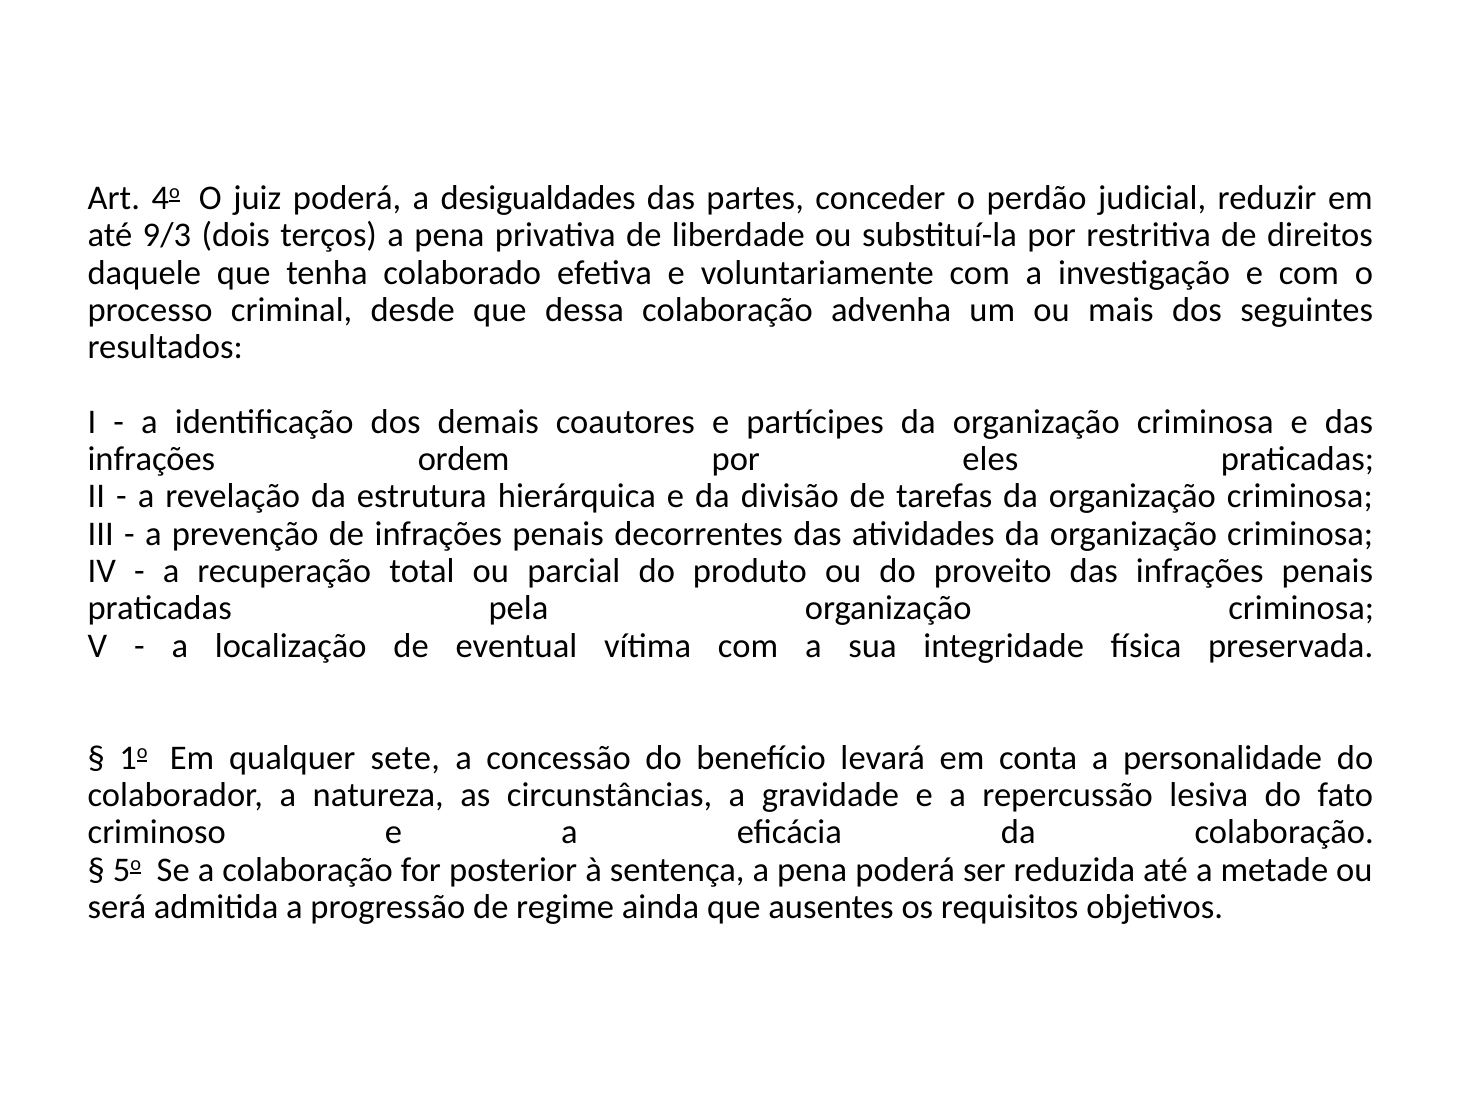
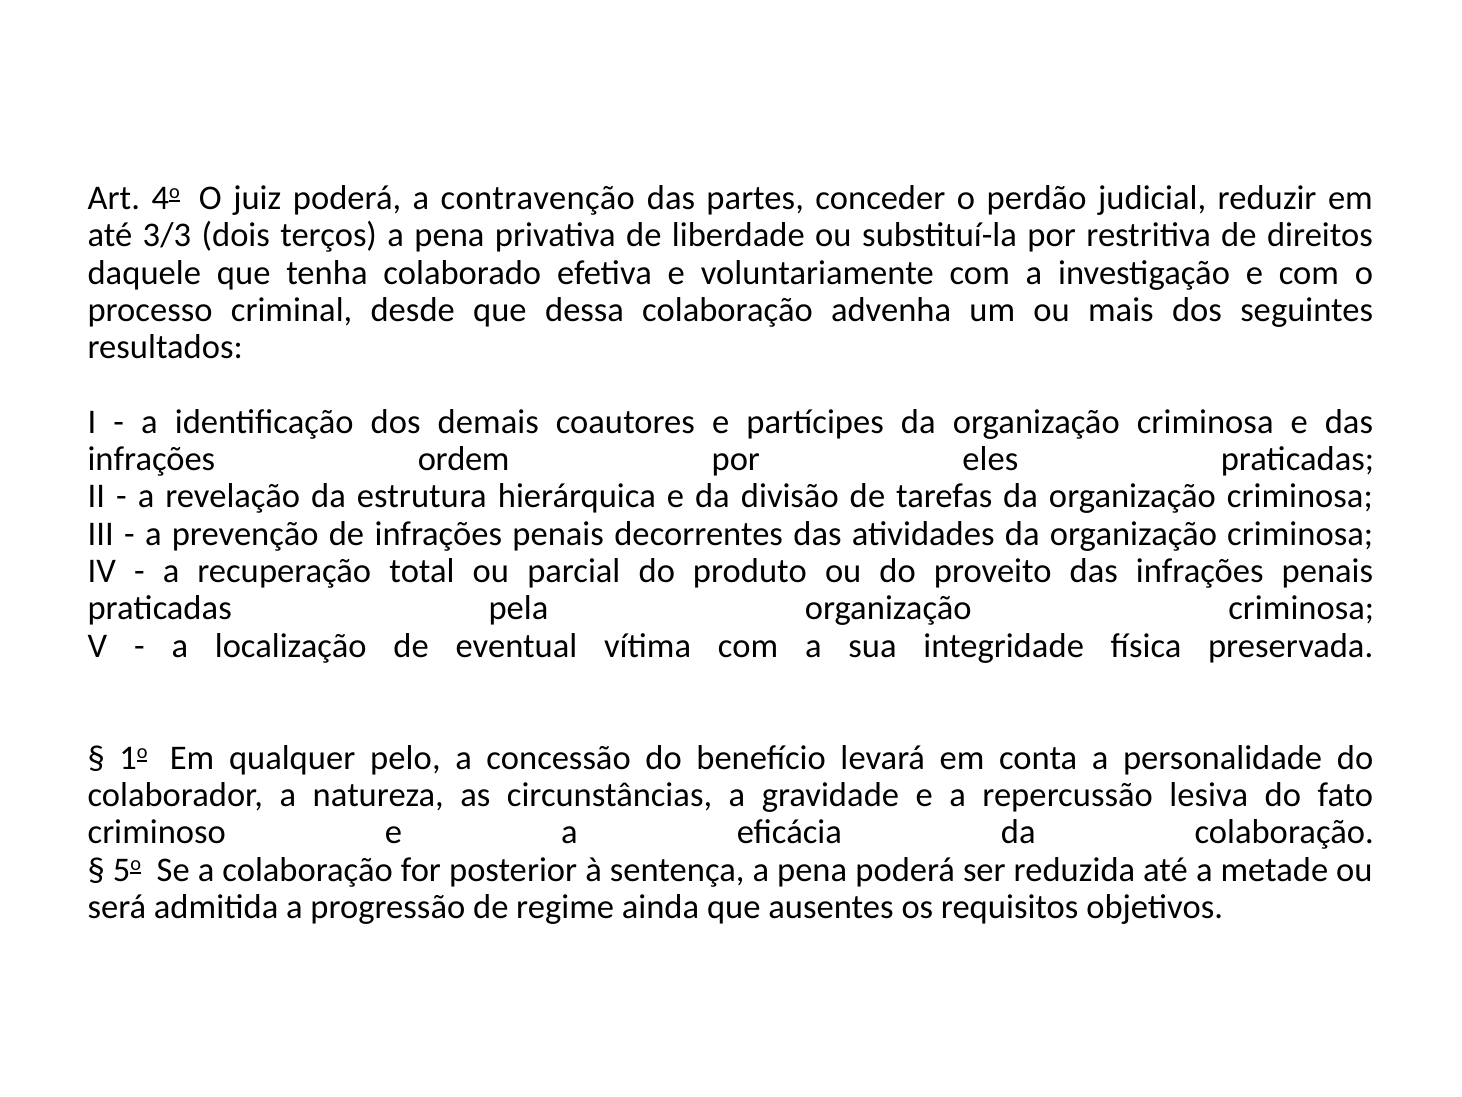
desigualdades: desigualdades -> contravenção (538, 198)
9/3: 9/3 -> 3/3 (167, 235)
sete: sete -> pelo (405, 757)
